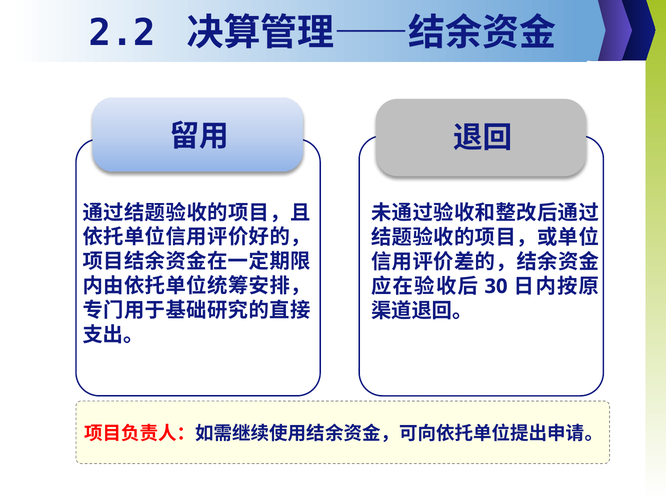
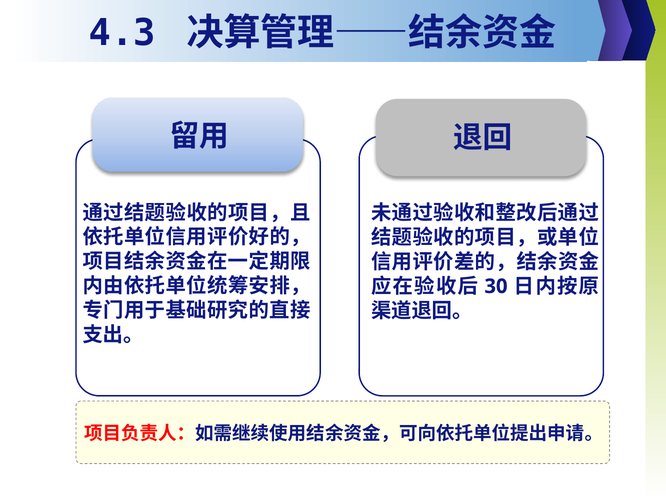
2.2: 2.2 -> 4.3 (122, 33)
